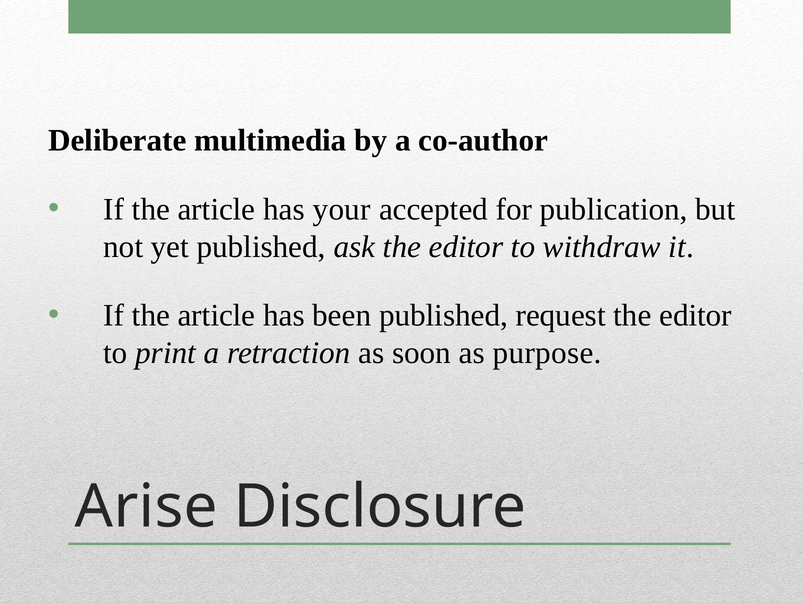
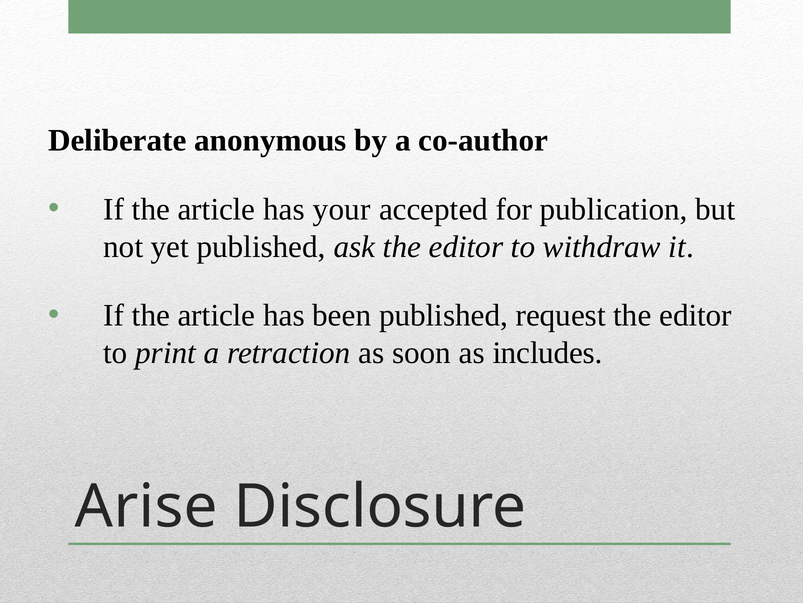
multimedia: multimedia -> anonymous (270, 140)
purpose: purpose -> includes (548, 352)
